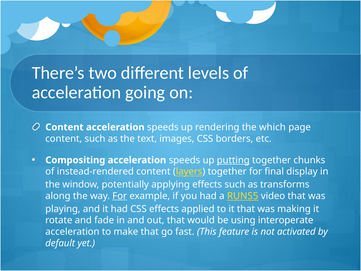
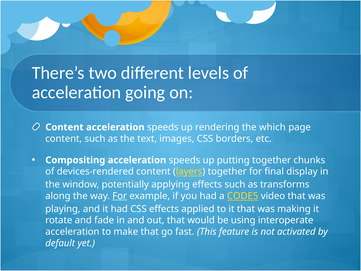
putting underline: present -> none (233, 160)
instead-rendered: instead-rendered -> devices-rendered (95, 171)
RUNS5: RUNS5 -> CODE5 (243, 196)
